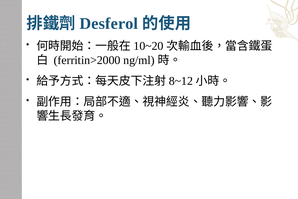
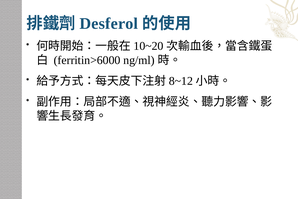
ferritin>2000: ferritin>2000 -> ferritin>6000 (87, 60)
